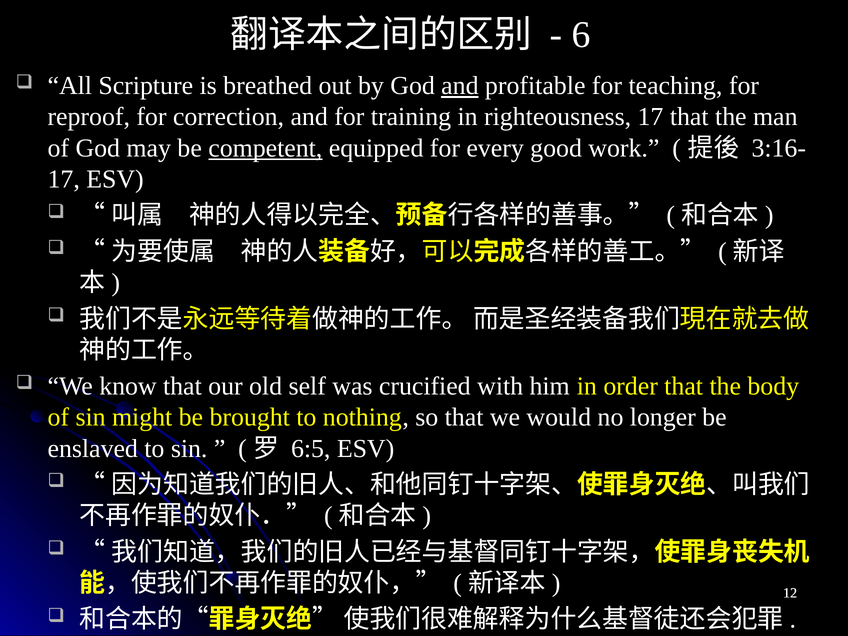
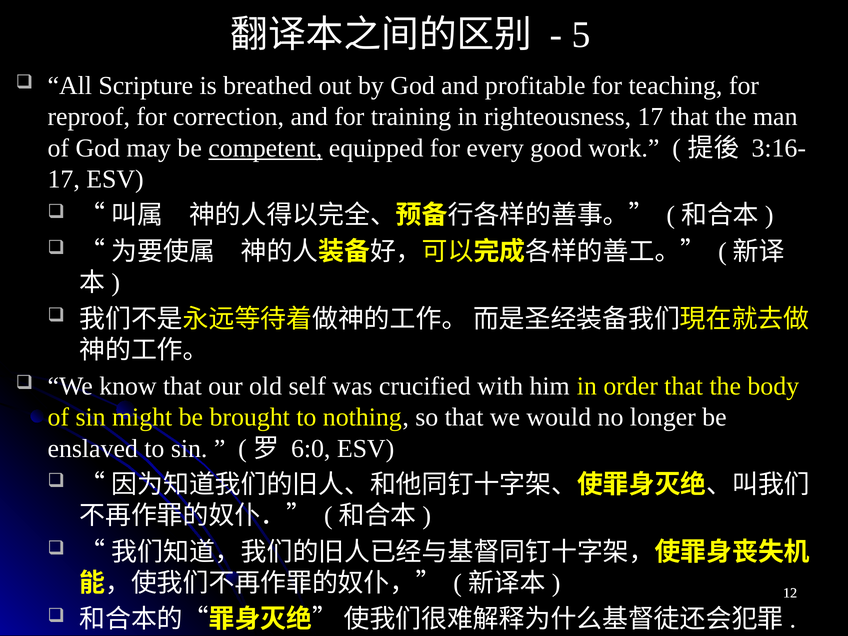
6: 6 -> 5 (581, 35)
and underline: present -> none (460, 86)
6:5: 6:5 -> 6:0 (311, 448)
